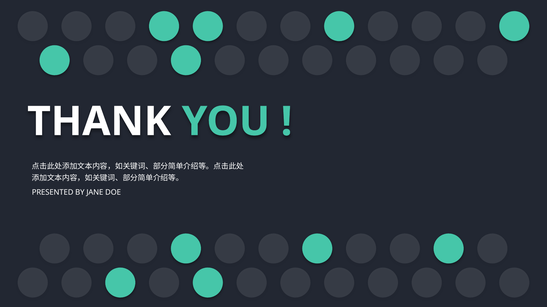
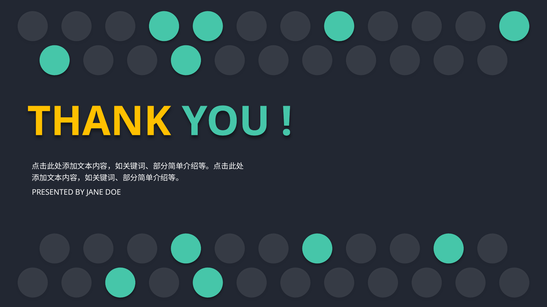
THANK colour: white -> yellow (99, 122)
